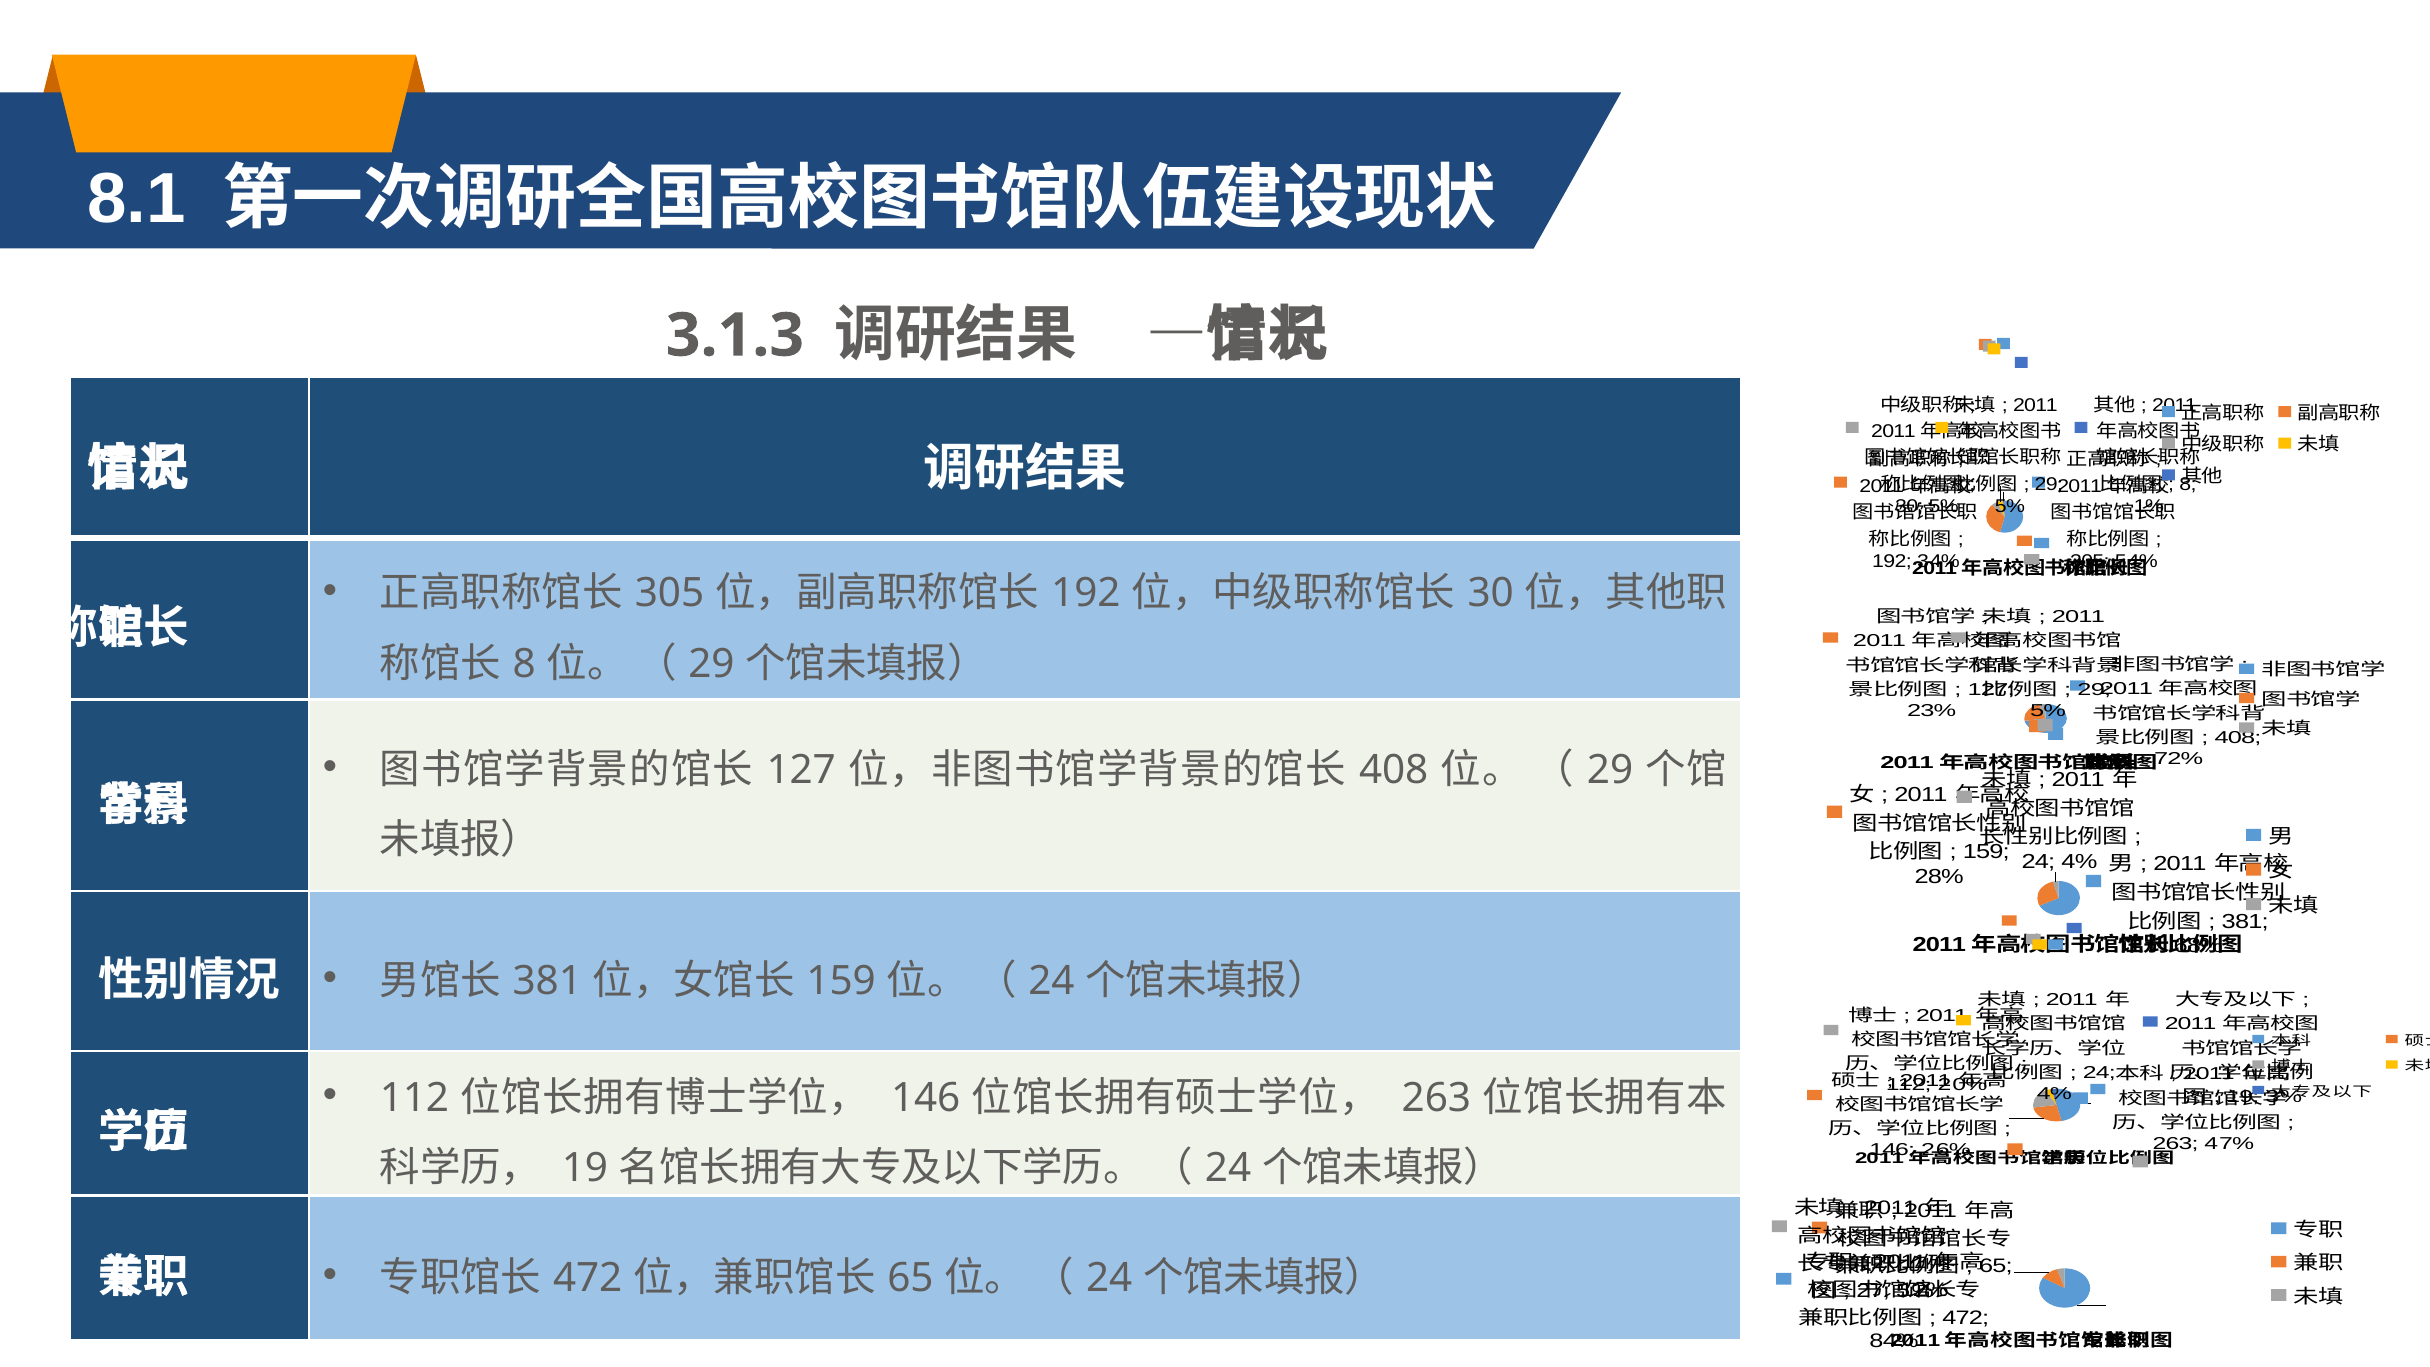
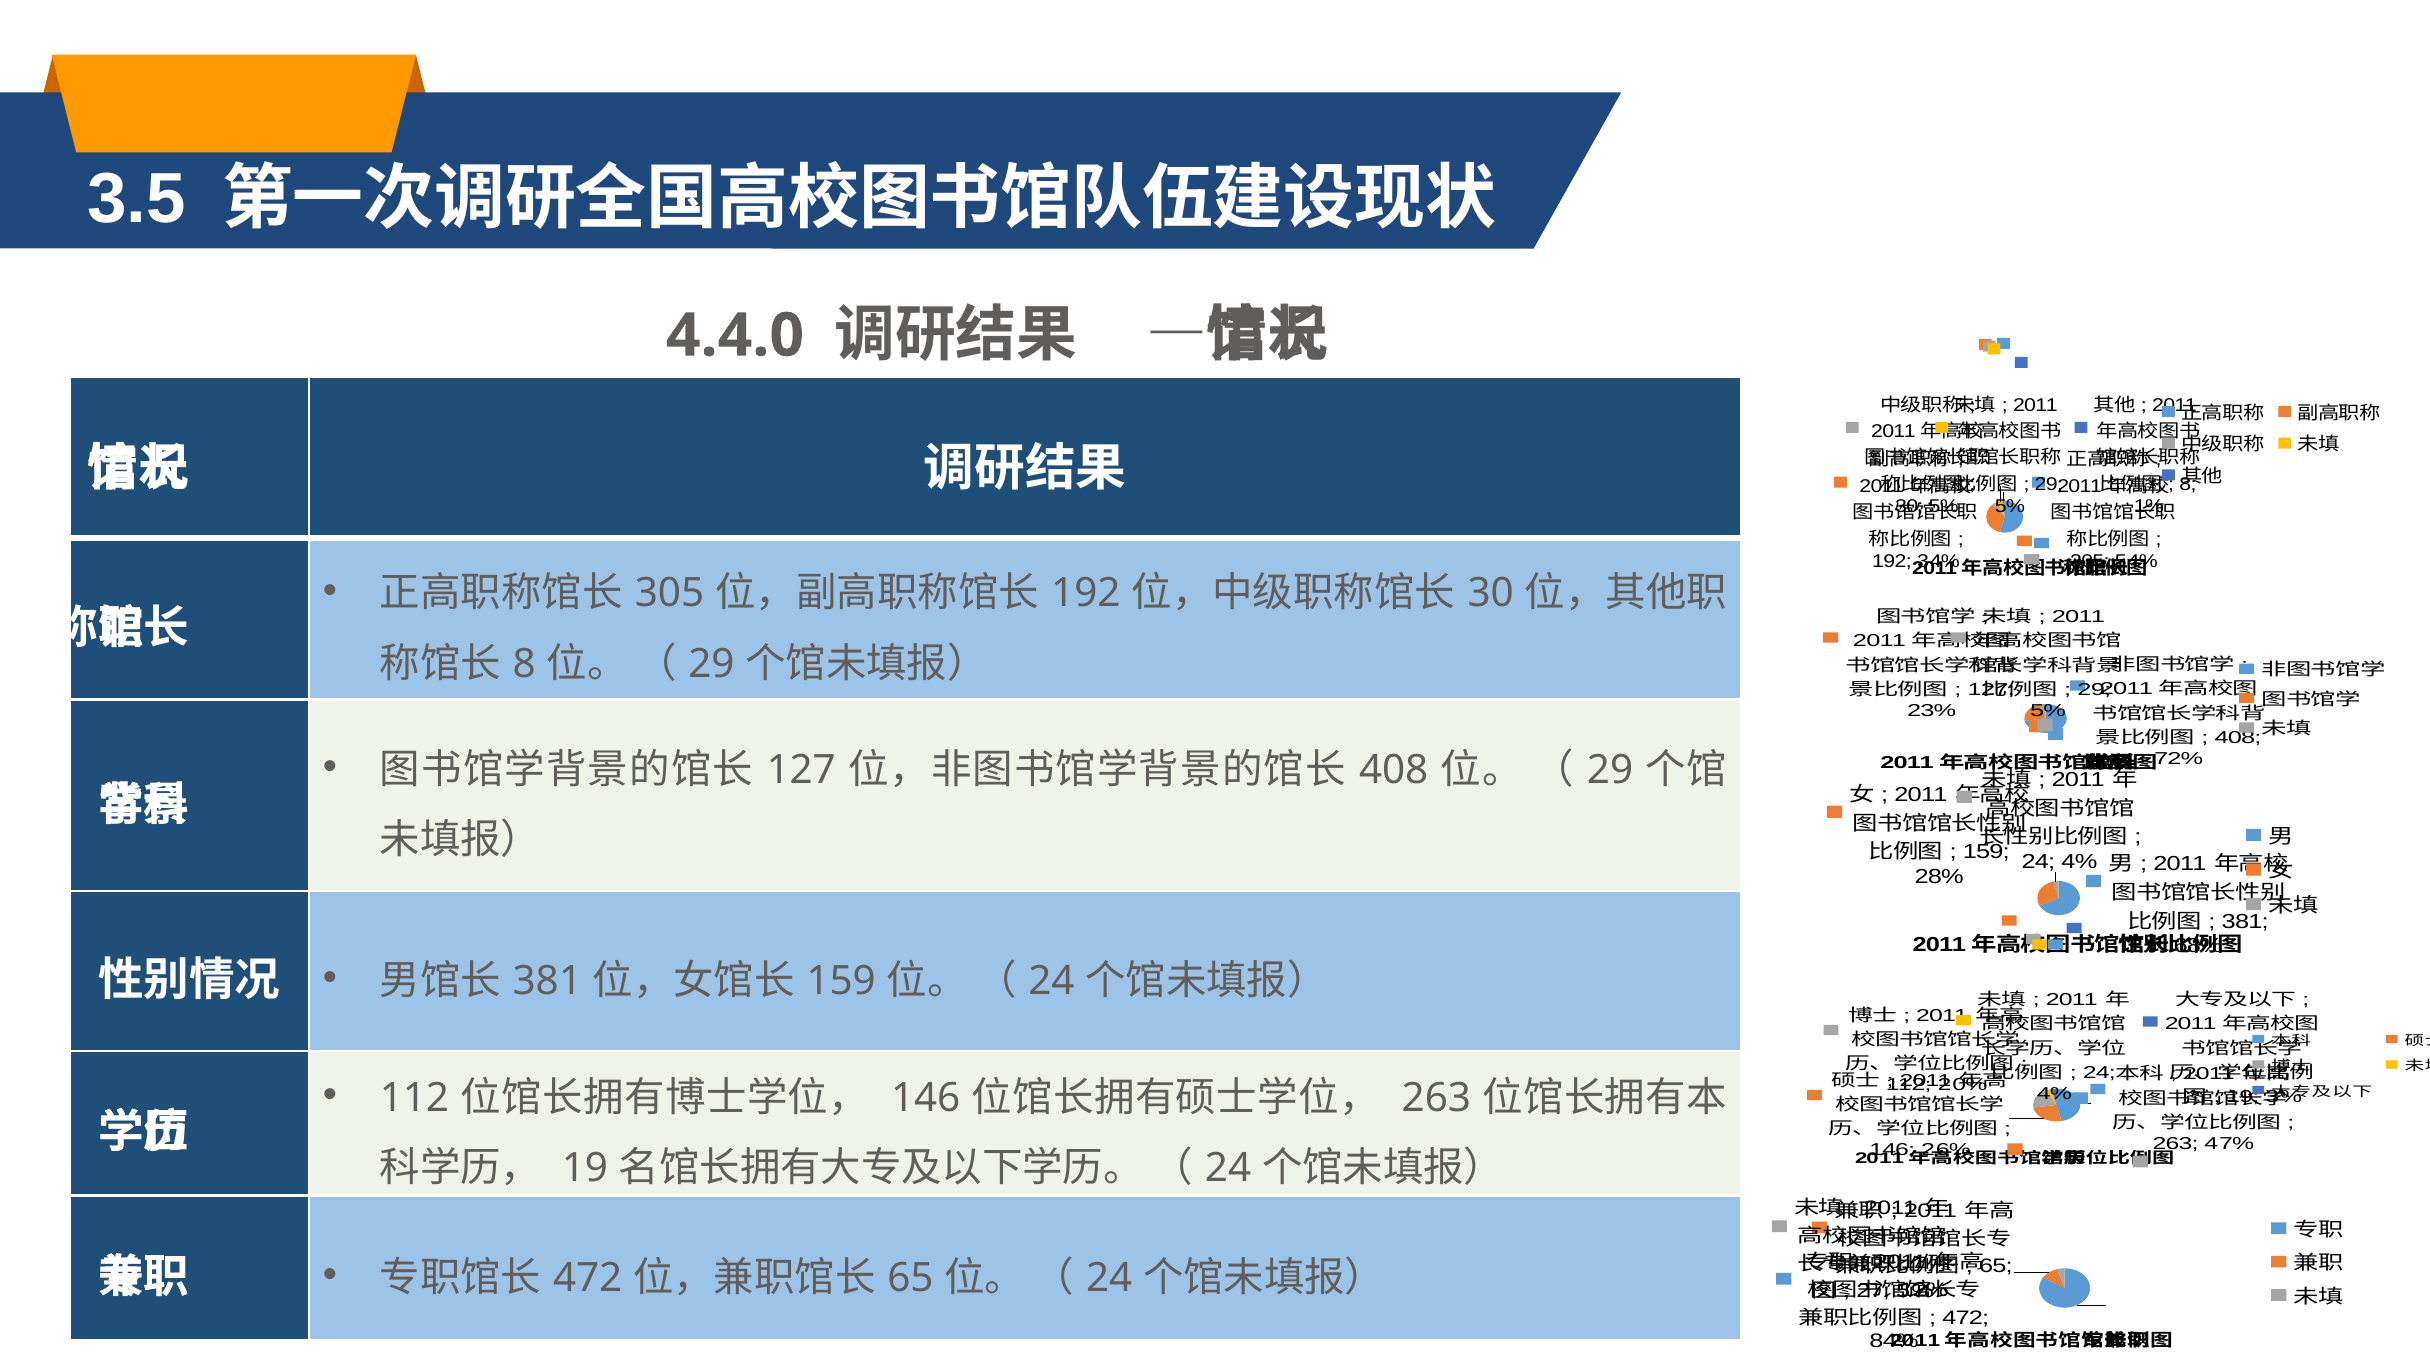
8.1: 8.1 -> 3.5 (136, 199)
3.1.3: 3.1.3 -> 4.4.0 (735, 336)
